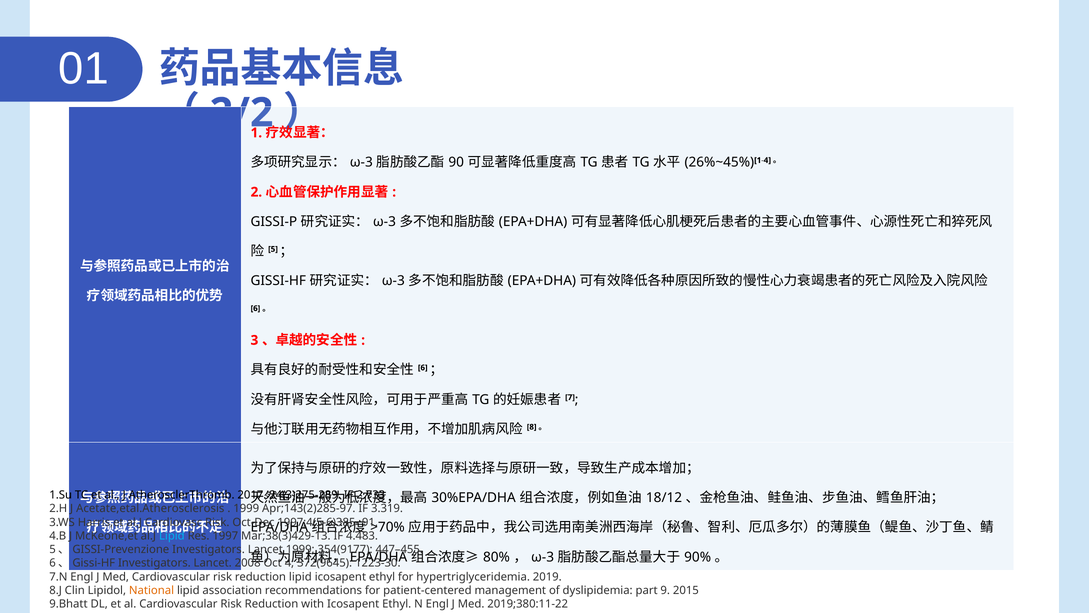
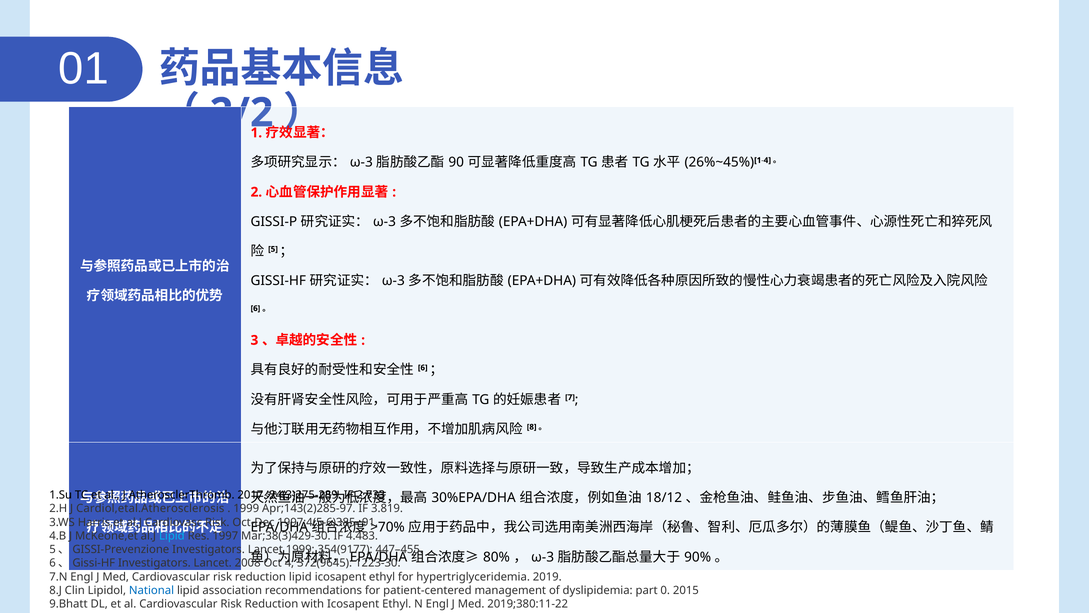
Acetate,etal.Atherosclerosis: Acetate,etal.Atherosclerosis -> Cardiol,etal.Atherosclerosis (150, 508)
3.319: 3.319 -> 3.819 (387, 508)
Mar;38(3)429-13: Mar;38(3)429-13 -> Mar;38(3)429-30 (286, 536)
National colour: orange -> blue (152, 590)
9: 9 -> 0 (665, 590)
